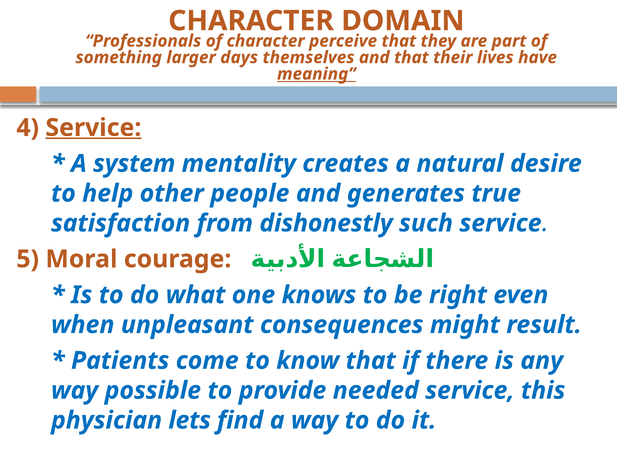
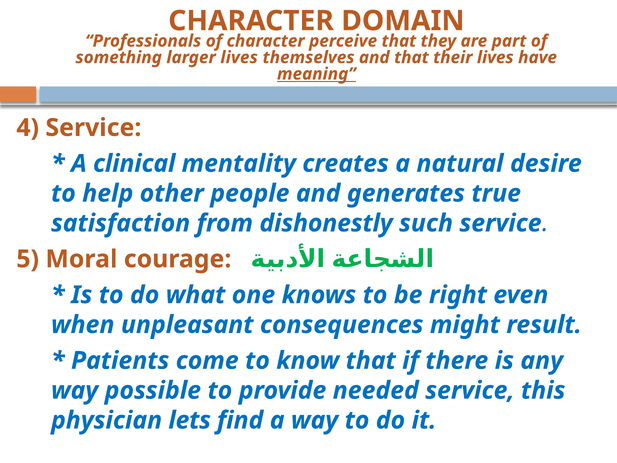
larger days: days -> lives (239, 57)
Service underline: present -> none (93, 128)
system: system -> clinical (134, 163)
